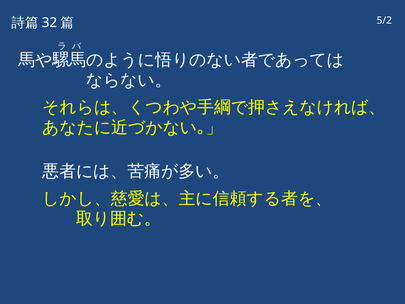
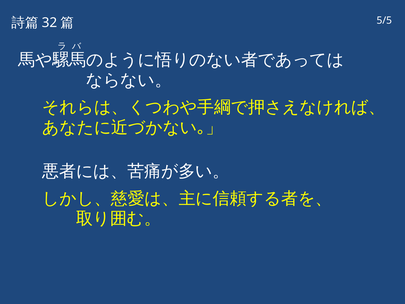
5/2: 5/2 -> 5/5 (384, 20)
